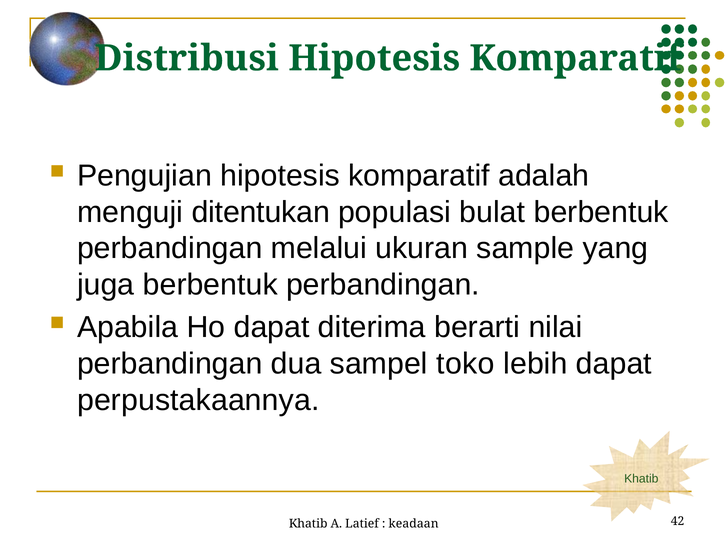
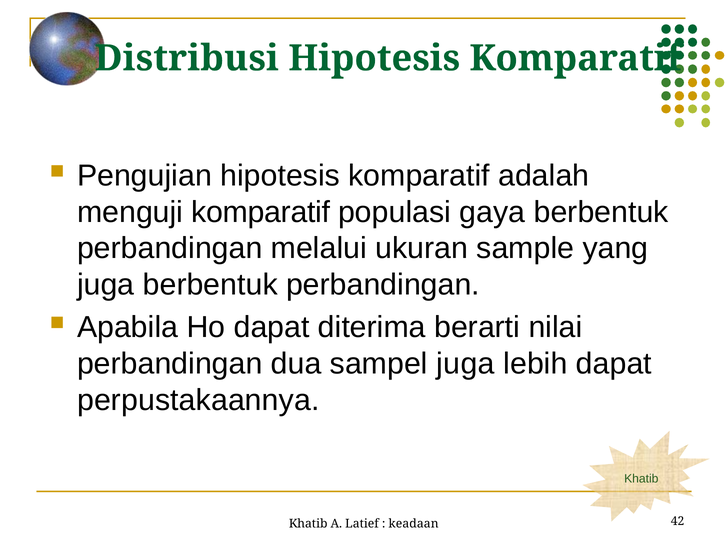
menguji ditentukan: ditentukan -> komparatif (261, 212)
bulat: bulat -> gaya (492, 212)
sampel toko: toko -> juga (465, 364)
